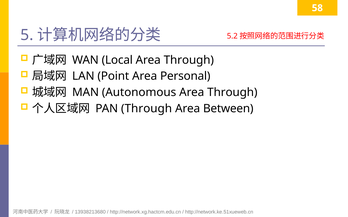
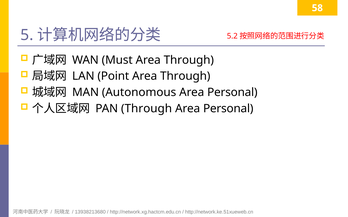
Local: Local -> Must (117, 60)
Personal: Personal -> Through (185, 76)
Through: Through -> Personal (232, 93)
Between: Between -> Personal (228, 109)
